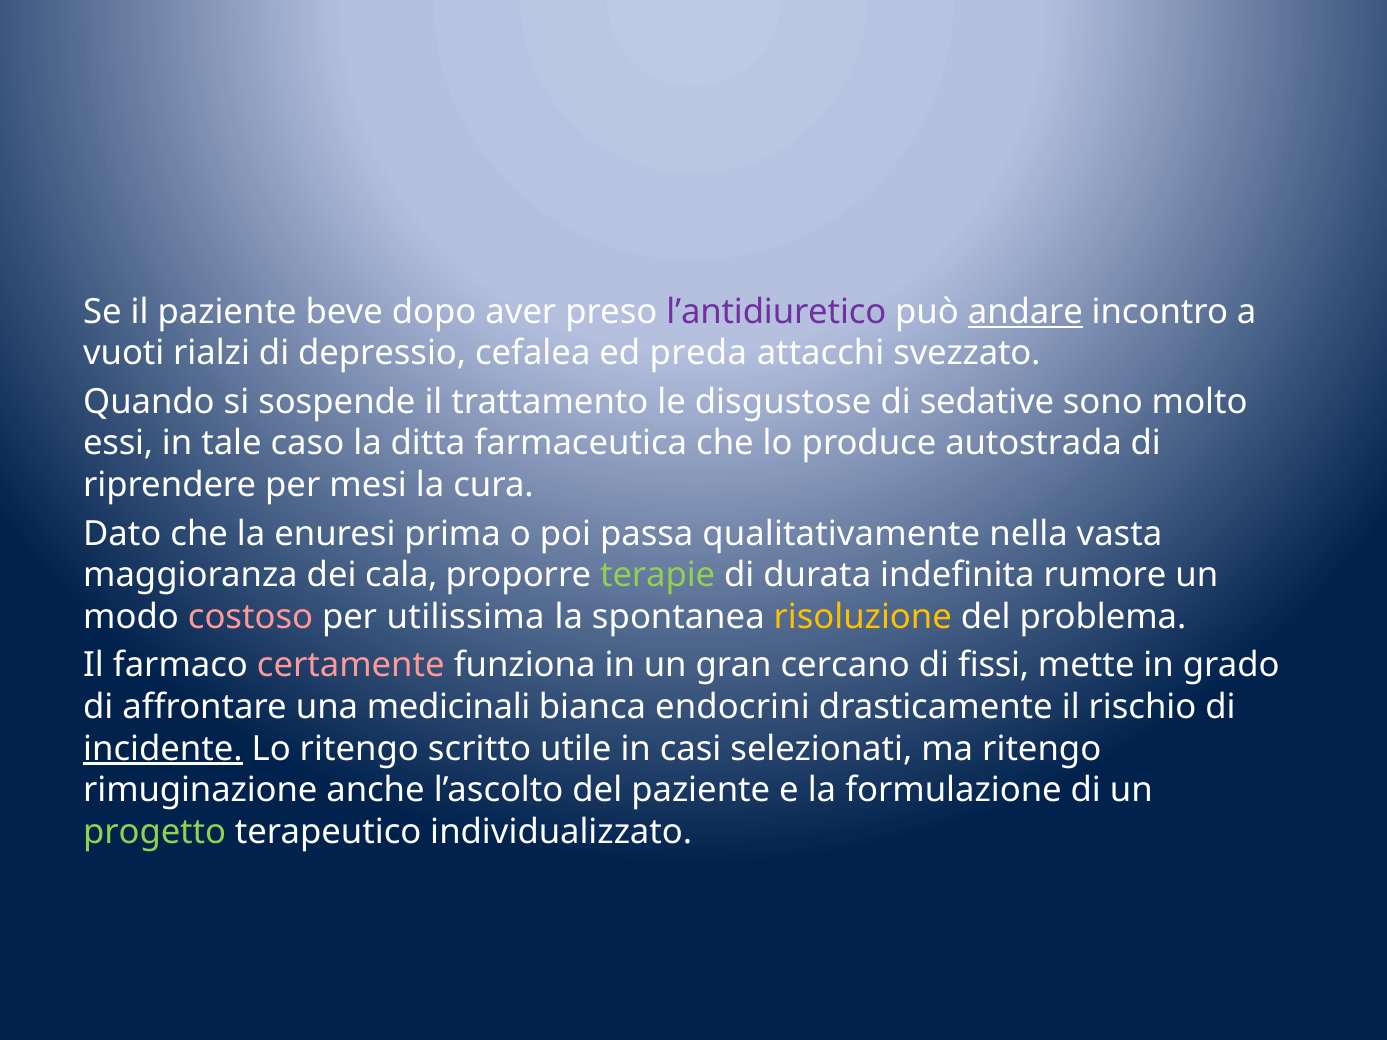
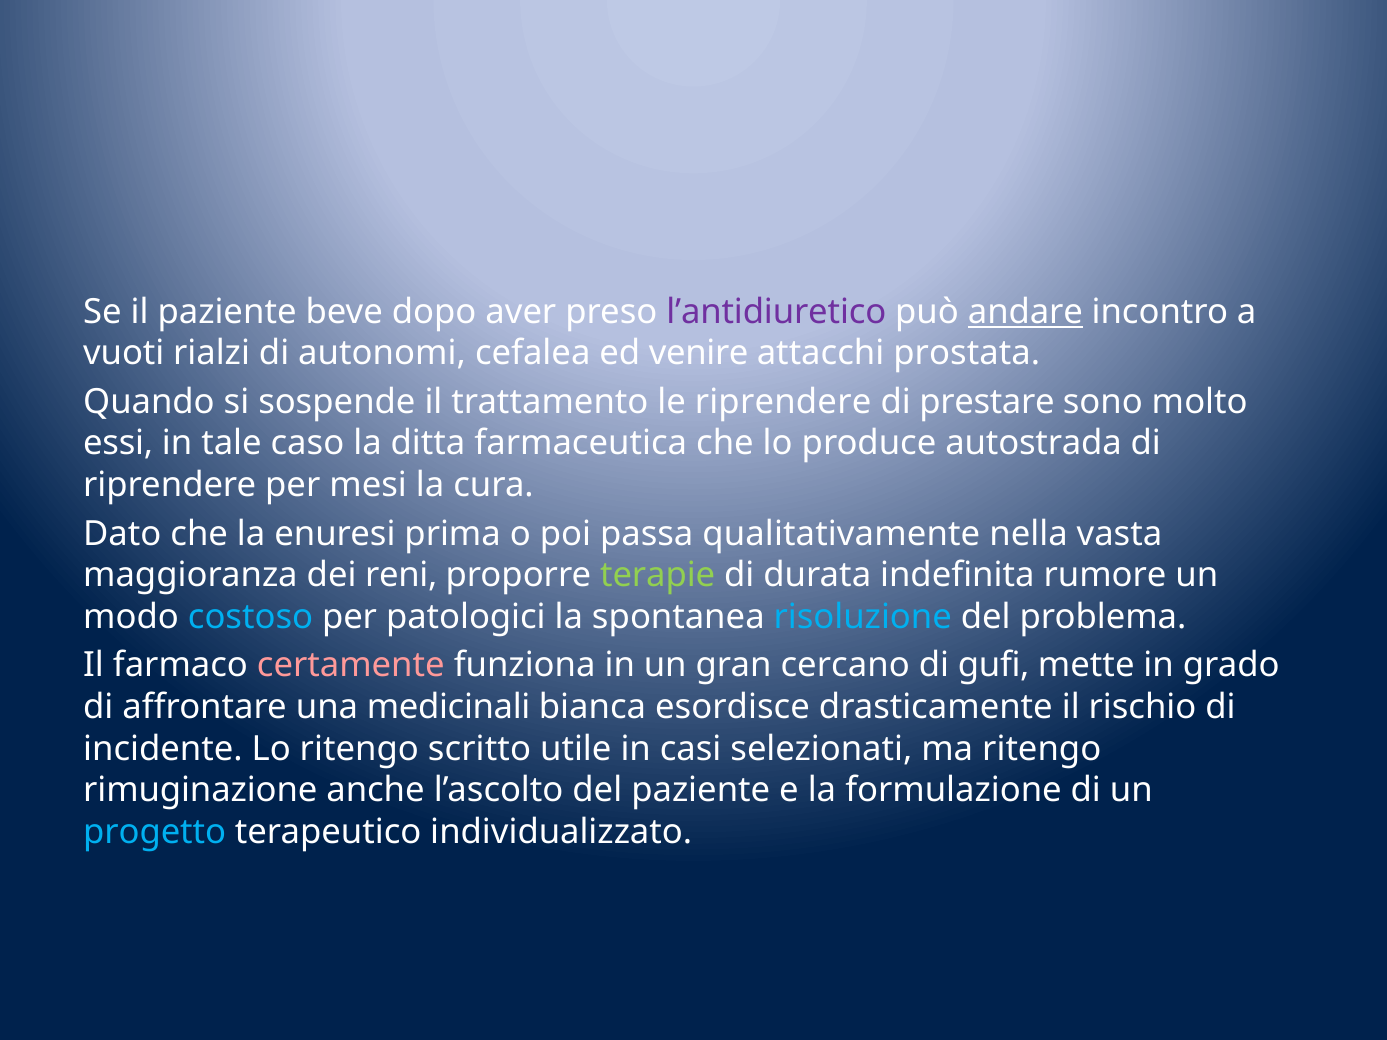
depressio: depressio -> autonomi (382, 353)
preda: preda -> venire (699, 353)
svezzato: svezzato -> prostata (967, 353)
le disgustose: disgustose -> riprendere (783, 402)
sedative: sedative -> prestare (987, 402)
cala: cala -> reni (401, 575)
costoso colour: pink -> light blue (250, 617)
utilissima: utilissima -> patologici (466, 617)
risoluzione colour: yellow -> light blue (863, 617)
fissi: fissi -> gufi (994, 666)
endocrini: endocrini -> esordisce (733, 707)
incidente underline: present -> none (163, 749)
progetto colour: light green -> light blue (155, 832)
